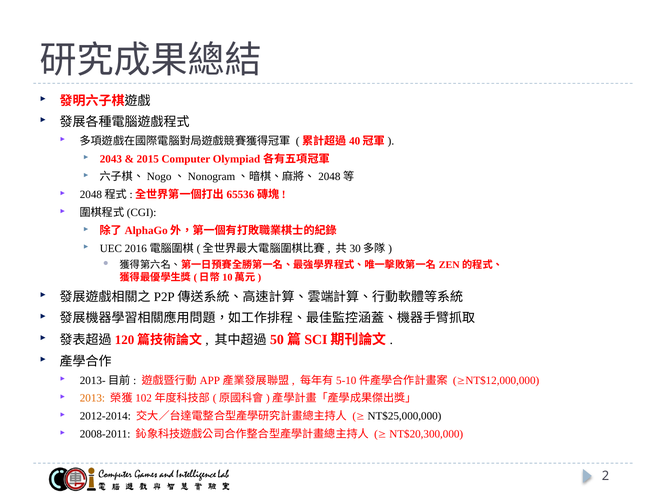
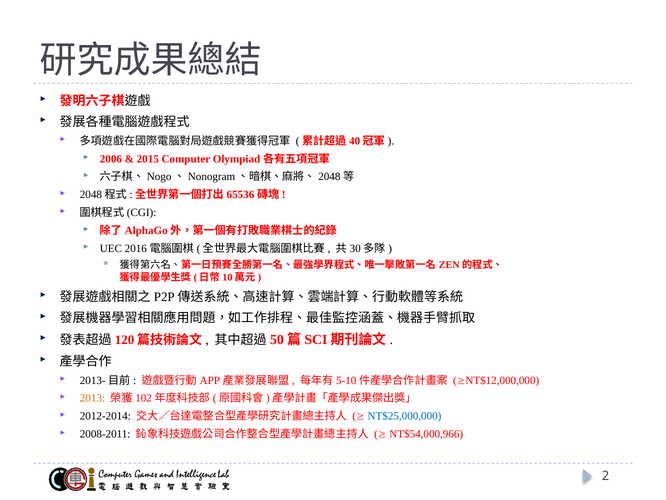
2043: 2043 -> 2006 (111, 159)
NT$25,000,000 colour: black -> blue (404, 416)
NT$20,300,000: NT$20,300,000 -> NT$54,000,966 (426, 434)
